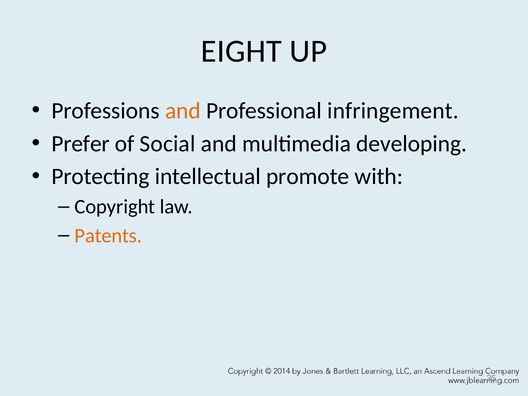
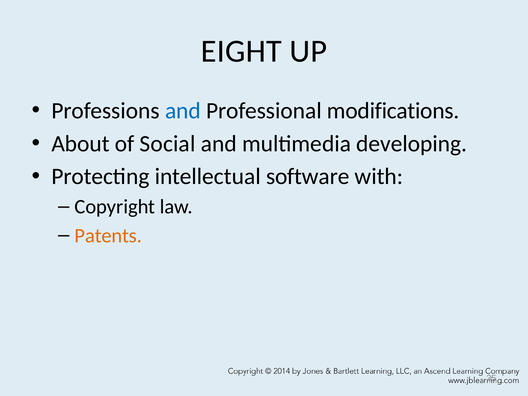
and colour: orange -> blue (183, 111)
infringement: infringement -> modifications (393, 111)
Prefer: Prefer -> About (81, 144)
promote: promote -> software (308, 176)
